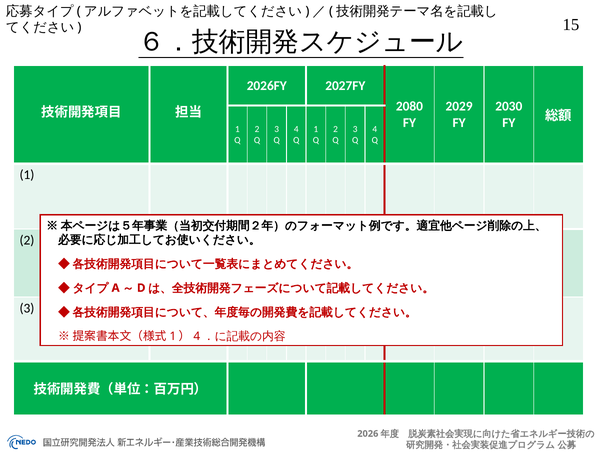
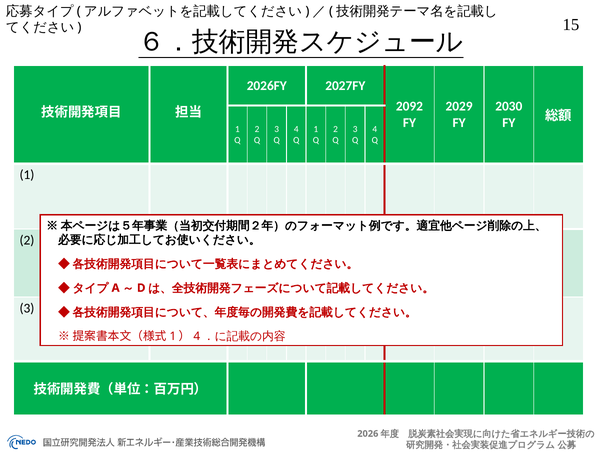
2080: 2080 -> 2092 (409, 106)
